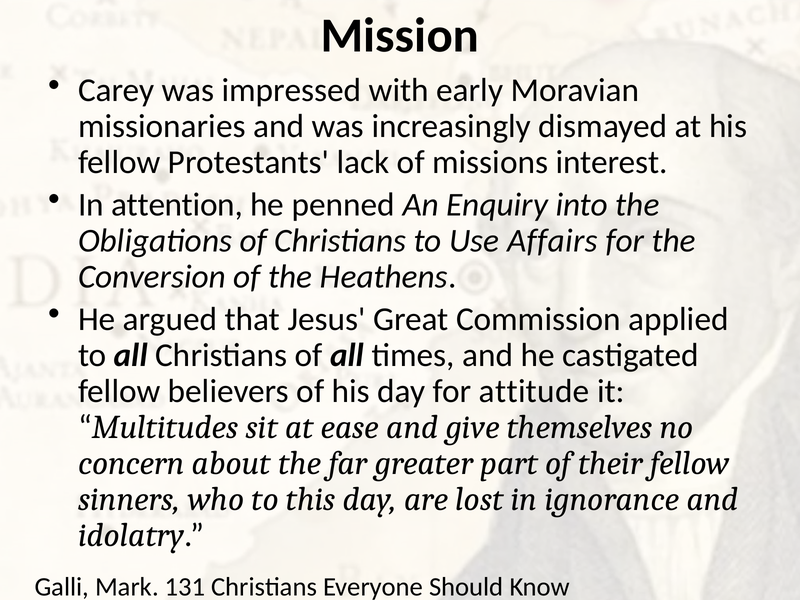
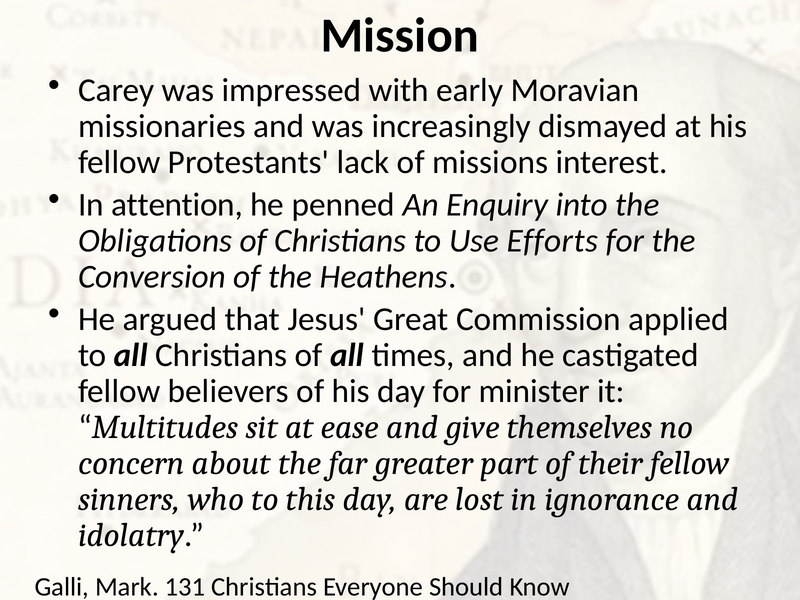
Affairs: Affairs -> Efforts (552, 241)
attitude: attitude -> minister (534, 391)
